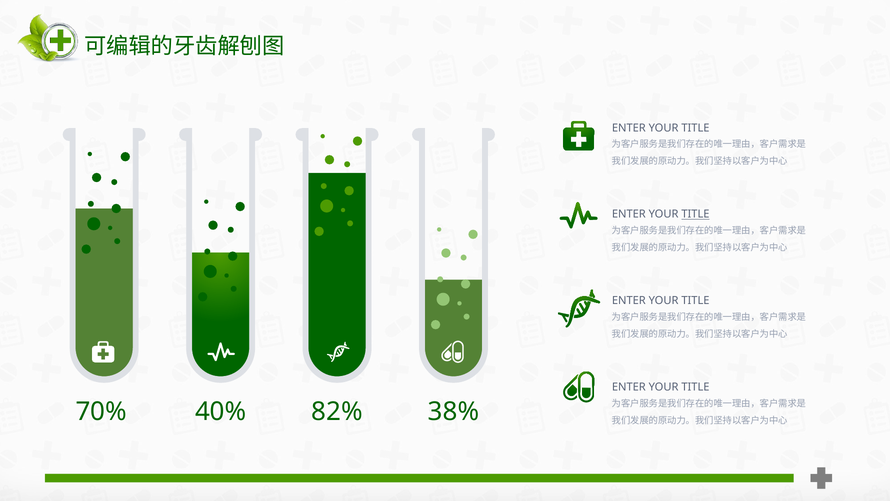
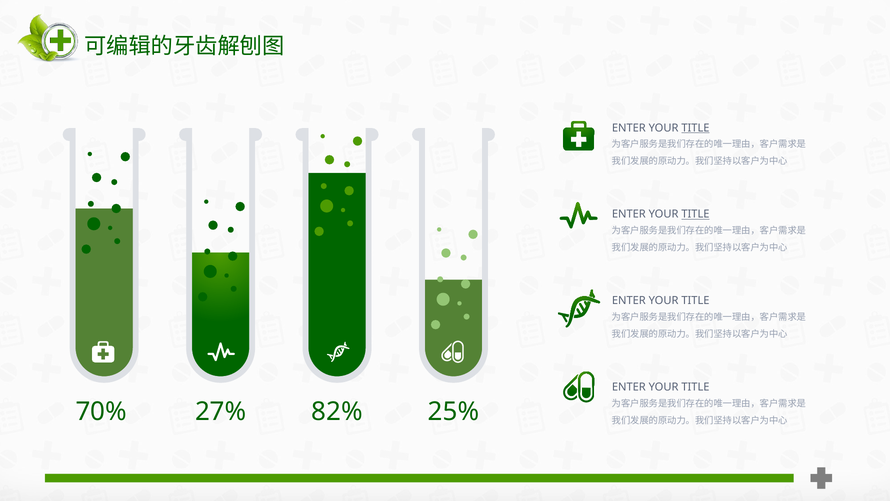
TITLE underline: none -> present (695, 128)
40%: 40% -> 27% (221, 411)
38%: 38% -> 25% (454, 411)
